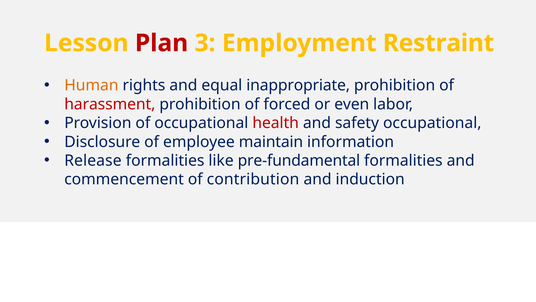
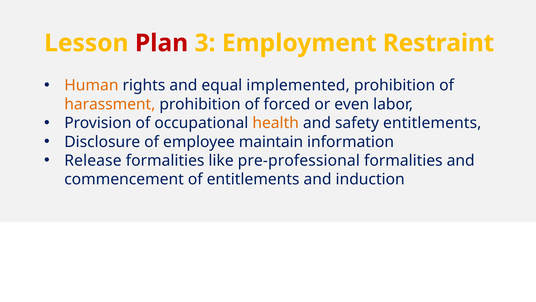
inappropriate: inappropriate -> implemented (298, 85)
harassment colour: red -> orange (110, 104)
health colour: red -> orange (276, 123)
safety occupational: occupational -> entitlements (432, 123)
pre-fundamental: pre-fundamental -> pre-professional (299, 160)
of contribution: contribution -> entitlements (253, 179)
